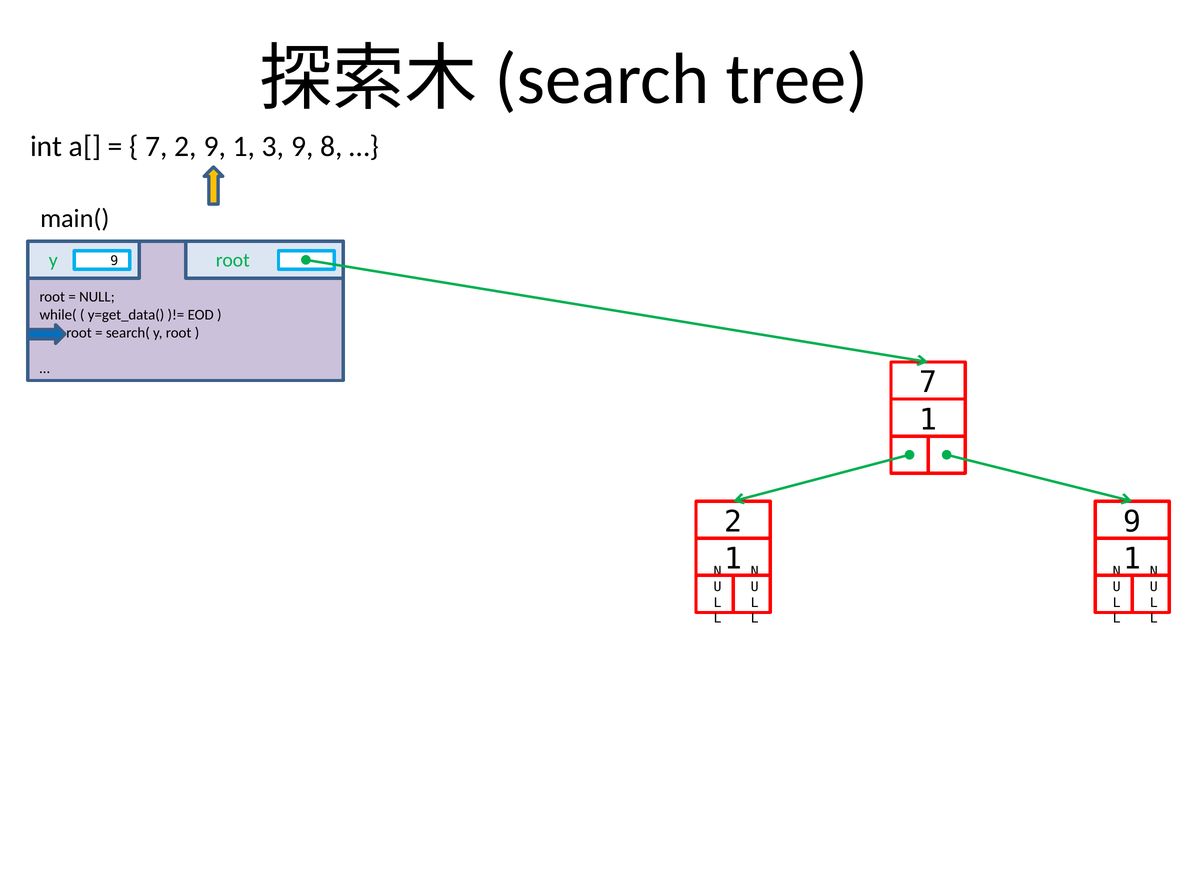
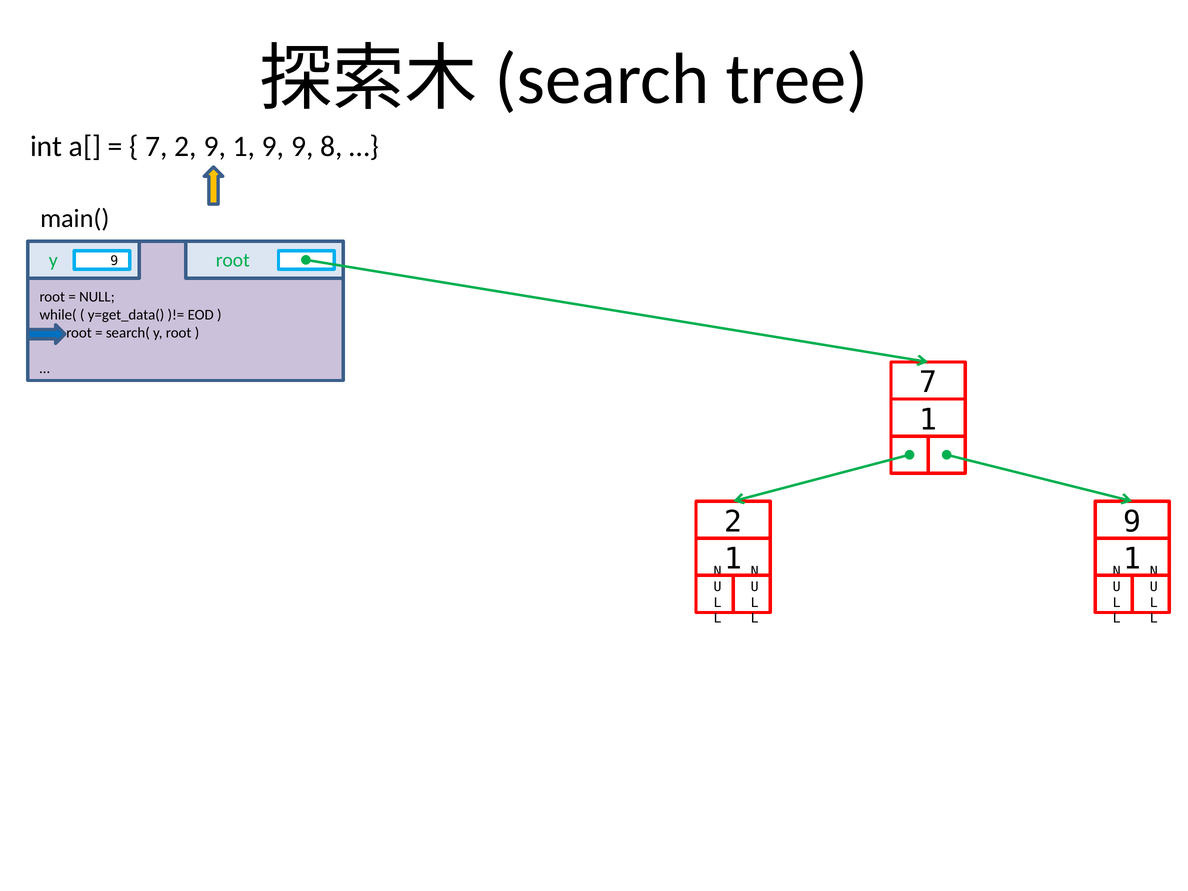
9 1 3: 3 -> 9 (273, 146)
